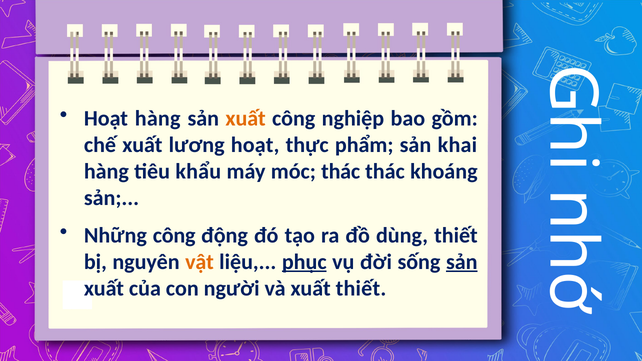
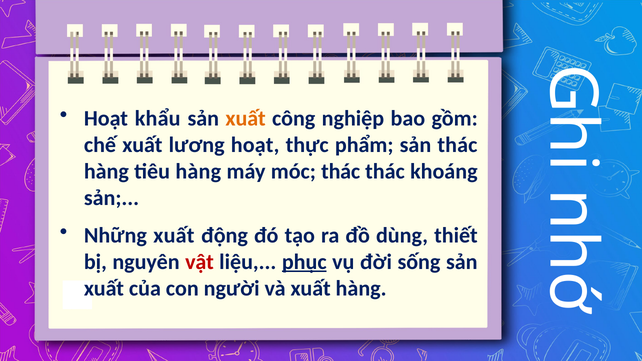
Hoạt hàng: hàng -> khẩu (158, 118)
sản khai: khai -> thác (457, 145)
tiêu khẩu: khẩu -> hàng (198, 171)
Những công: công -> xuất (174, 235)
vật colour: orange -> red (200, 262)
sản underline: present -> none (462, 262)
xuất thiết: thiết -> hàng (361, 288)
